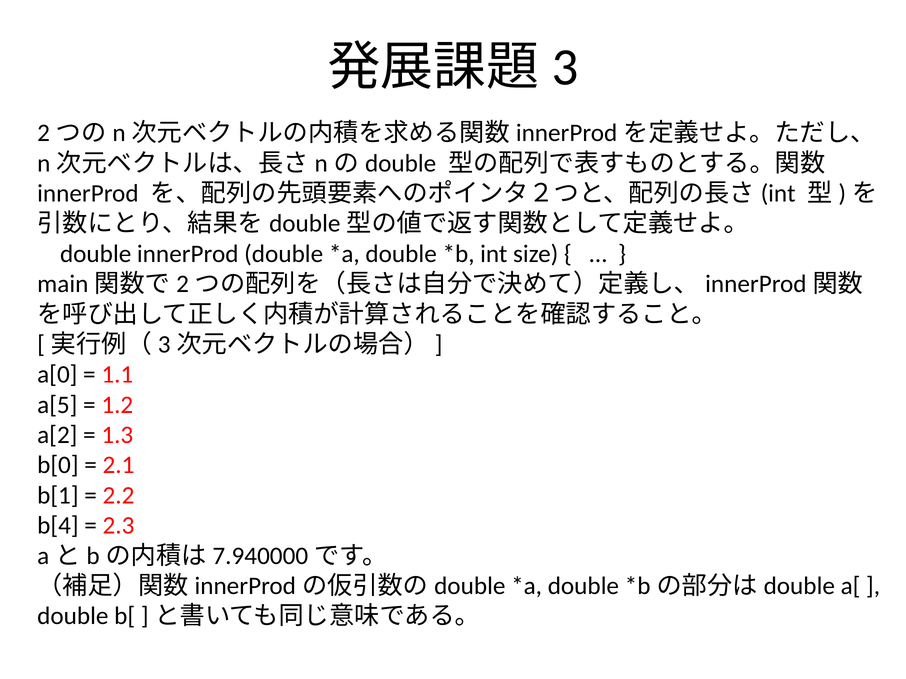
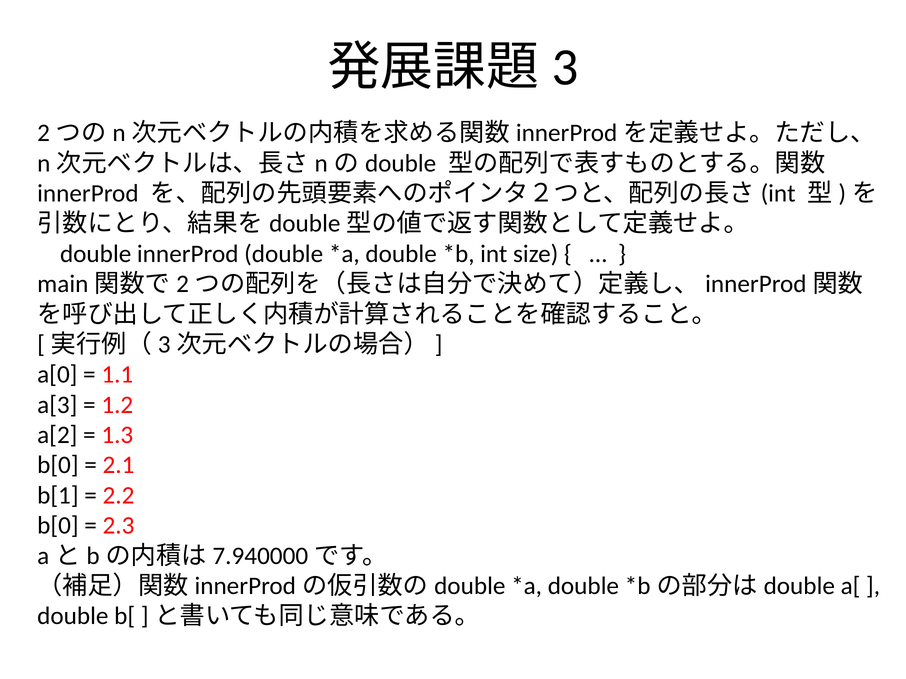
a[5: a[5 -> a[3 (57, 405)
b[4: b[4 -> b[0 (58, 526)
